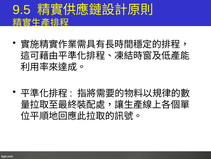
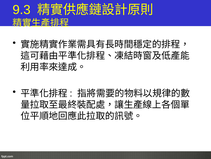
9.5: 9.5 -> 9.3 (22, 10)
